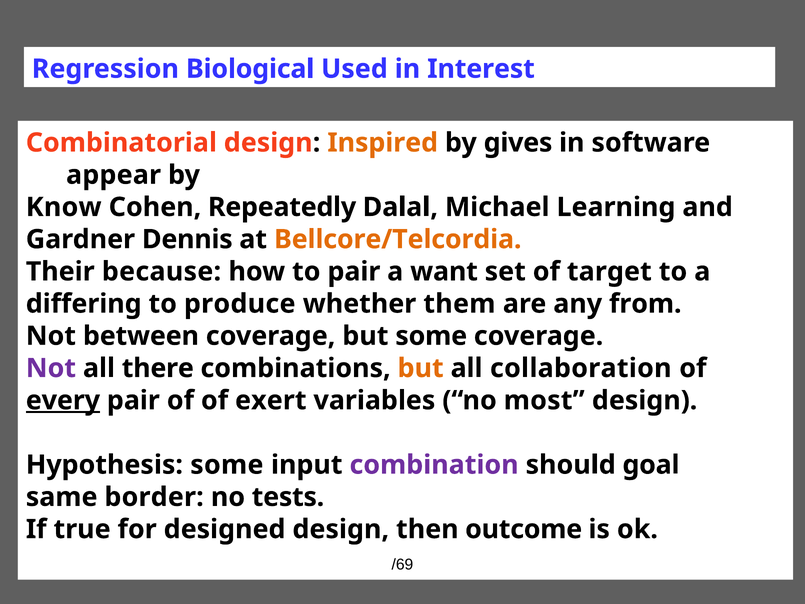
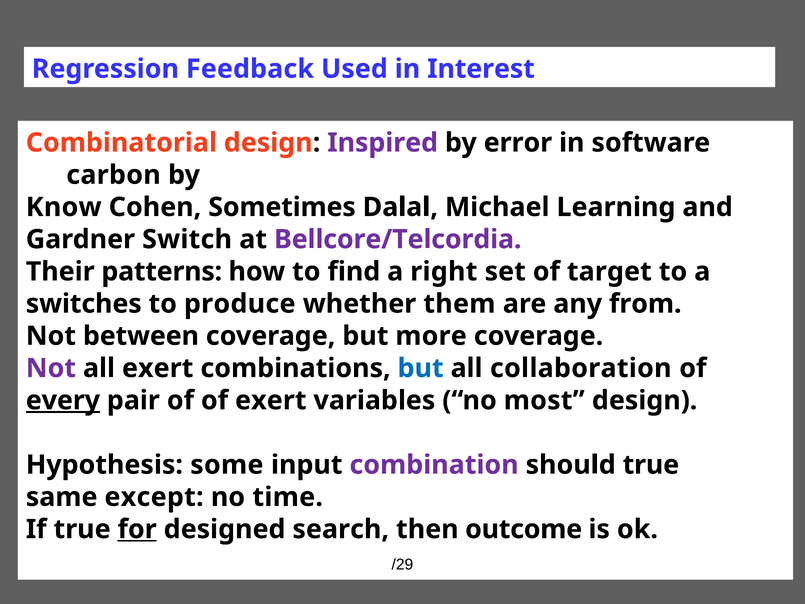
Biological: Biological -> Feedback (250, 69)
Inspired colour: orange -> purple (383, 143)
gives: gives -> error (518, 143)
appear: appear -> carbon (113, 175)
Repeatedly: Repeatedly -> Sometimes (282, 207)
Dennis: Dennis -> Switch (187, 239)
Bellcore/Telcordia colour: orange -> purple (398, 239)
because: because -> patterns (162, 271)
to pair: pair -> find (354, 271)
want: want -> right (444, 271)
differing: differing -> switches (84, 304)
but some: some -> more (431, 336)
all there: there -> exert (158, 368)
but colour: orange -> blue (421, 368)
should goal: goal -> true (651, 465)
border: border -> except (154, 497)
tests: tests -> time (288, 497)
for underline: none -> present (137, 529)
designed design: design -> search (341, 529)
/69: /69 -> /29 (402, 564)
